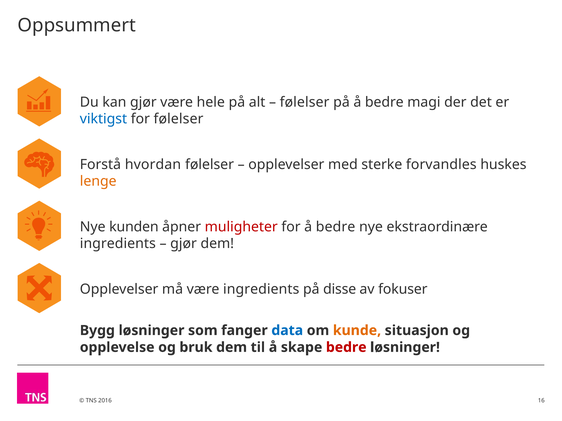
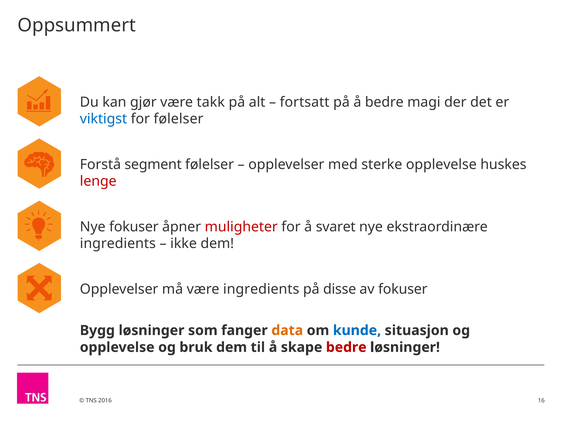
hele: hele -> takk (211, 102)
følelser: følelser -> fortsatt (305, 102)
hvordan: hvordan -> segment (153, 165)
sterke forvandles: forvandles -> opplevelse (441, 165)
lenge colour: orange -> red (98, 181)
Nye kunden: kunden -> fokuser (134, 227)
for å bedre: bedre -> svaret (336, 227)
gjør: gjør -> ikke (184, 244)
data colour: blue -> orange (287, 331)
kunde colour: orange -> blue (357, 331)
